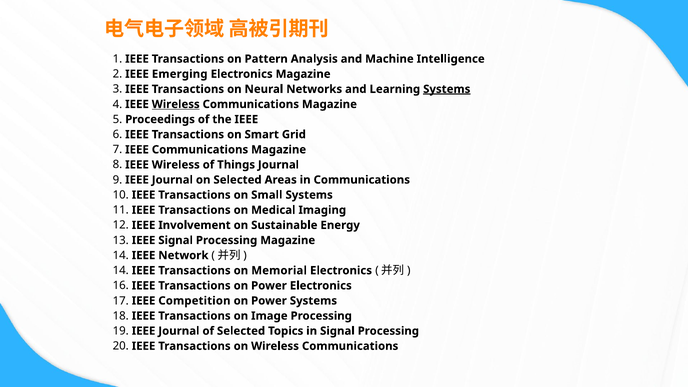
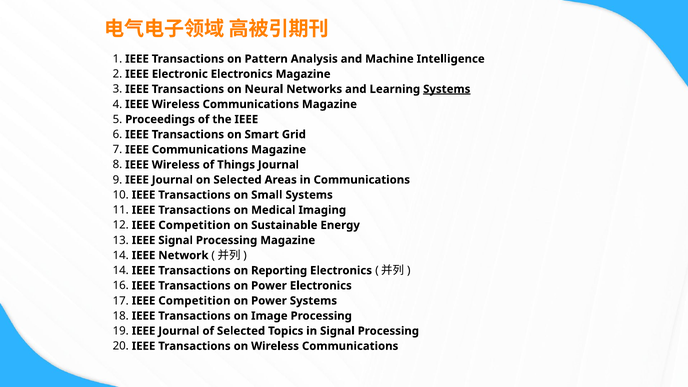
Emerging: Emerging -> Electronic (180, 74)
Wireless underline: present -> none (176, 104)
12 IEEE Involvement: Involvement -> Competition (194, 225)
Memorial: Memorial -> Reporting (279, 271)
